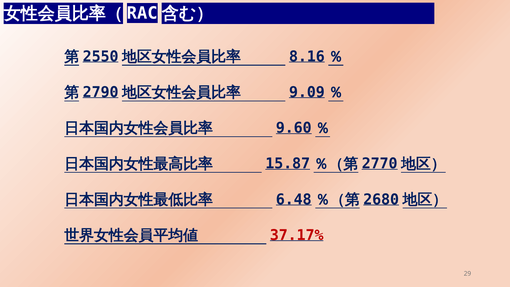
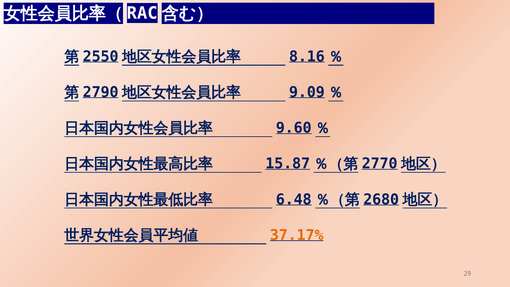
37.17% colour: red -> orange (297, 235)
